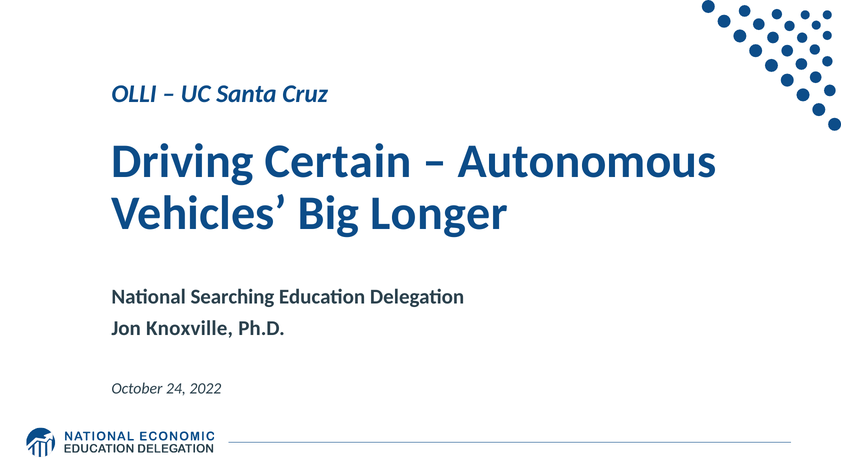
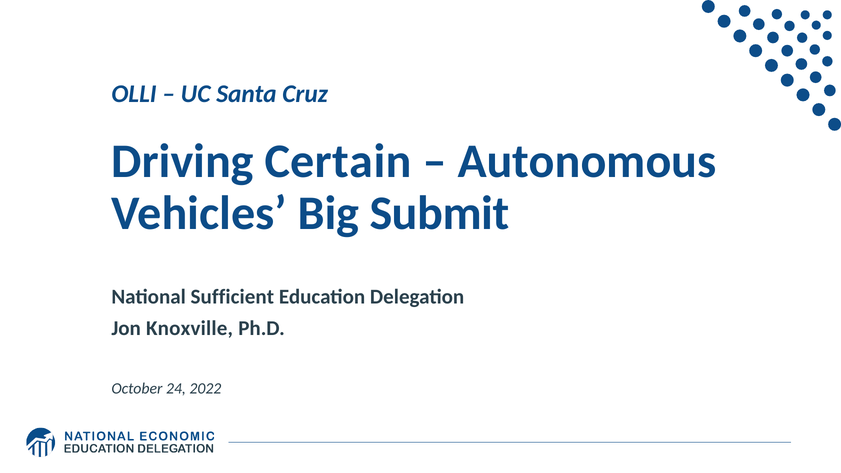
Longer: Longer -> Submit (439, 213)
Searching: Searching -> Sufficient (232, 297)
